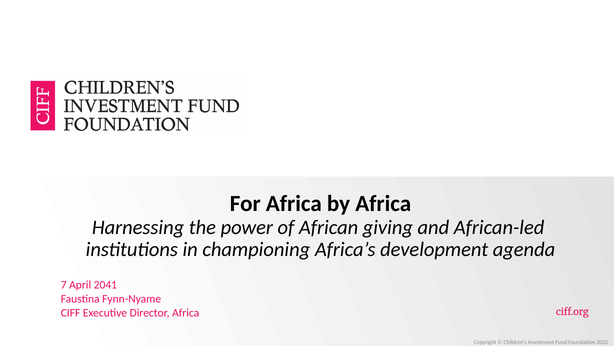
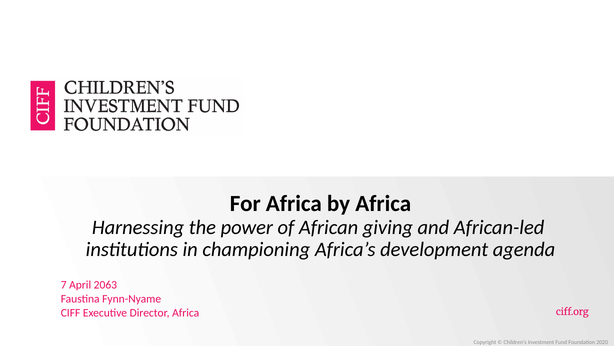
2041: 2041 -> 2063 (105, 284)
